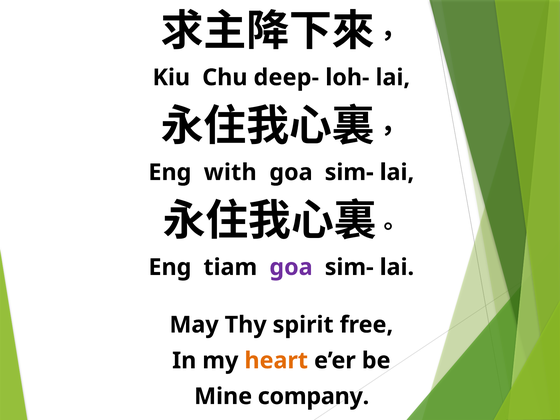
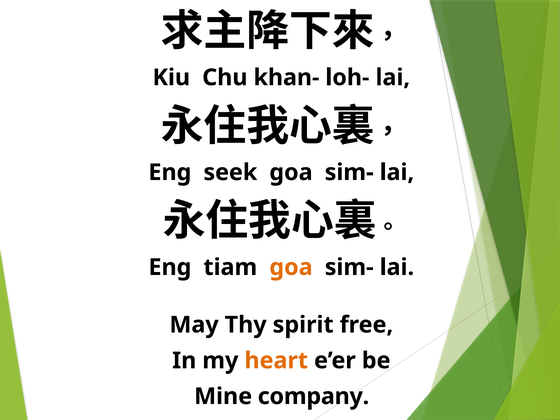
deep-: deep- -> khan- (286, 78)
with: with -> seek (230, 172)
goa colour: purple -> orange (291, 267)
